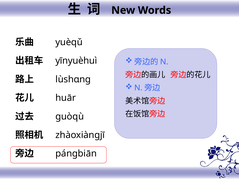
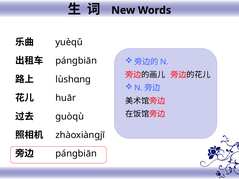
yīnyuèhuì: yīnyuèhuì -> pánɡbiān (76, 61)
